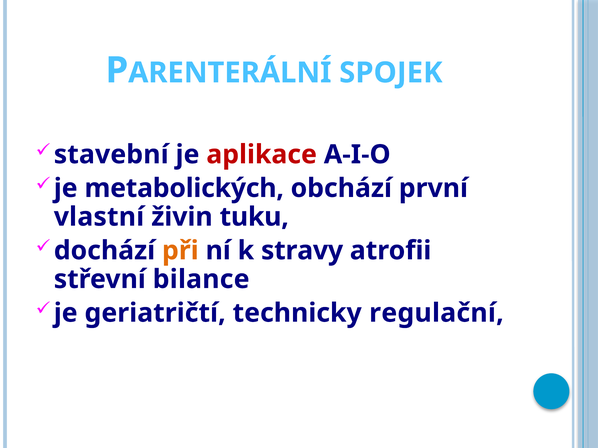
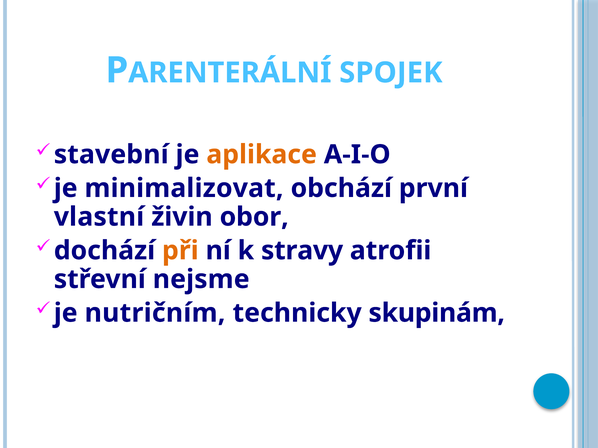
aplikace colour: red -> orange (262, 155)
metabolických: metabolických -> minimalizovat (184, 188)
tuku: tuku -> obor (254, 217)
bilance: bilance -> nejsme (201, 280)
geriatričtí: geriatričtí -> nutričním (155, 313)
regulační: regulační -> skupinám (437, 313)
